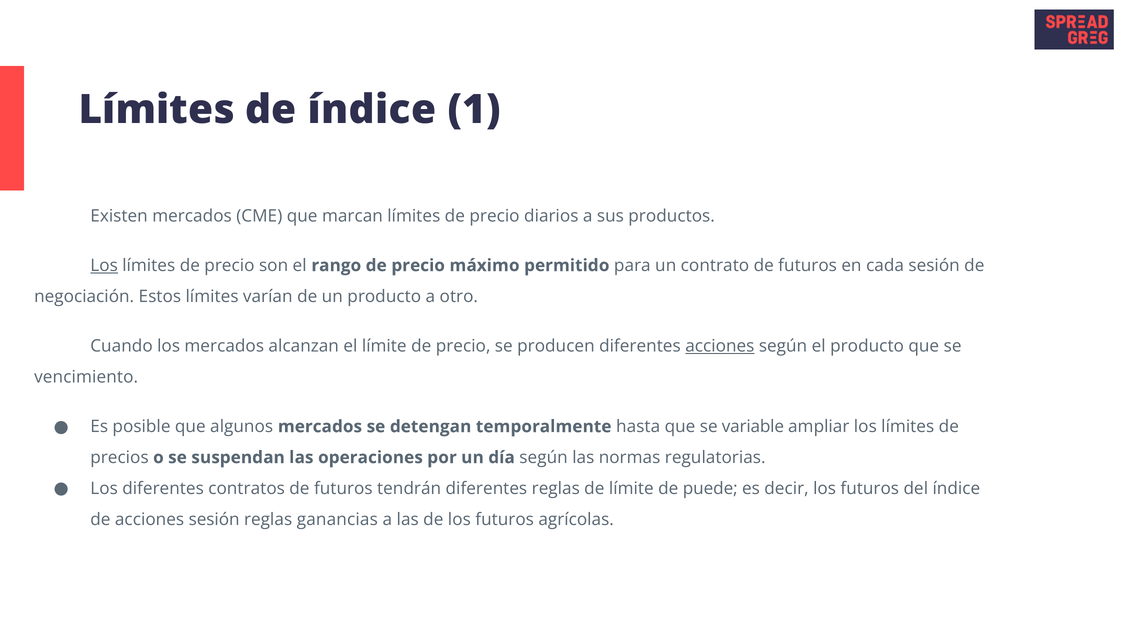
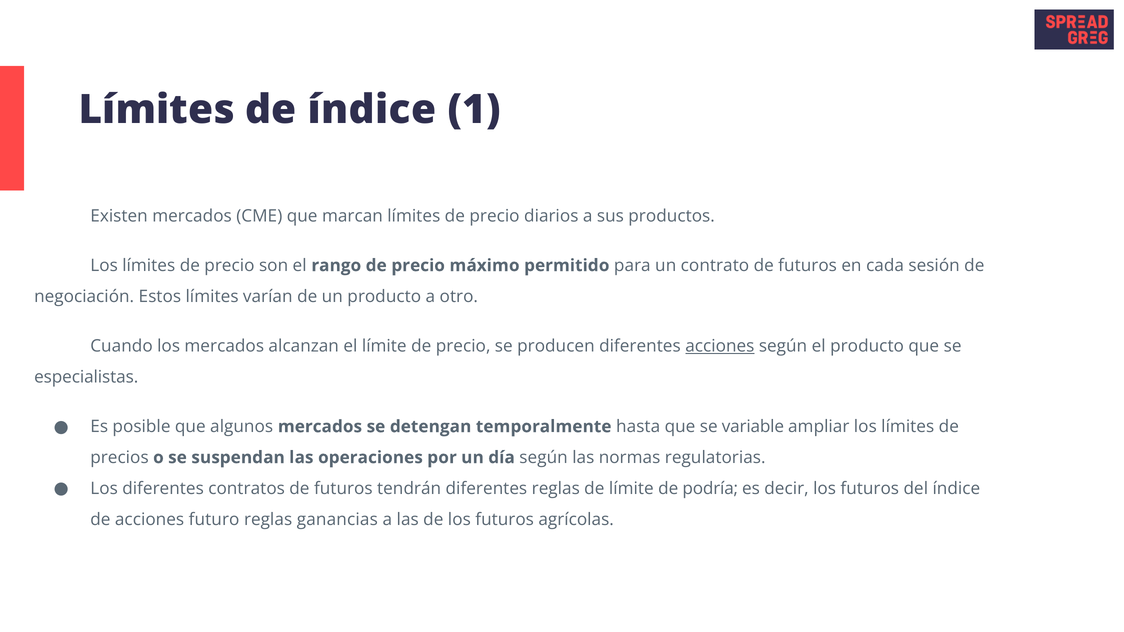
Los underline: present -> none (104, 266)
vencimiento: vencimiento -> especialistas (86, 377)
puede: puede -> podría (710, 489)
acciones sesión: sesión -> futuro (214, 520)
